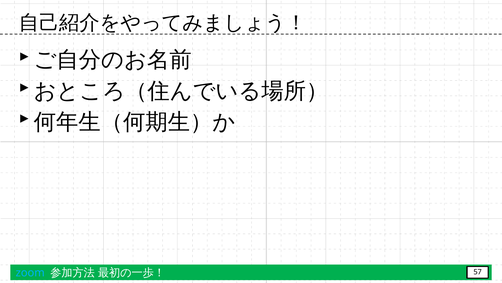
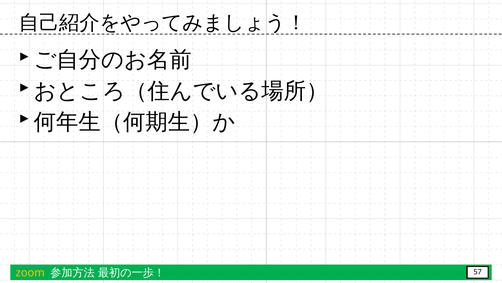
zoom colour: light blue -> yellow (30, 272)
